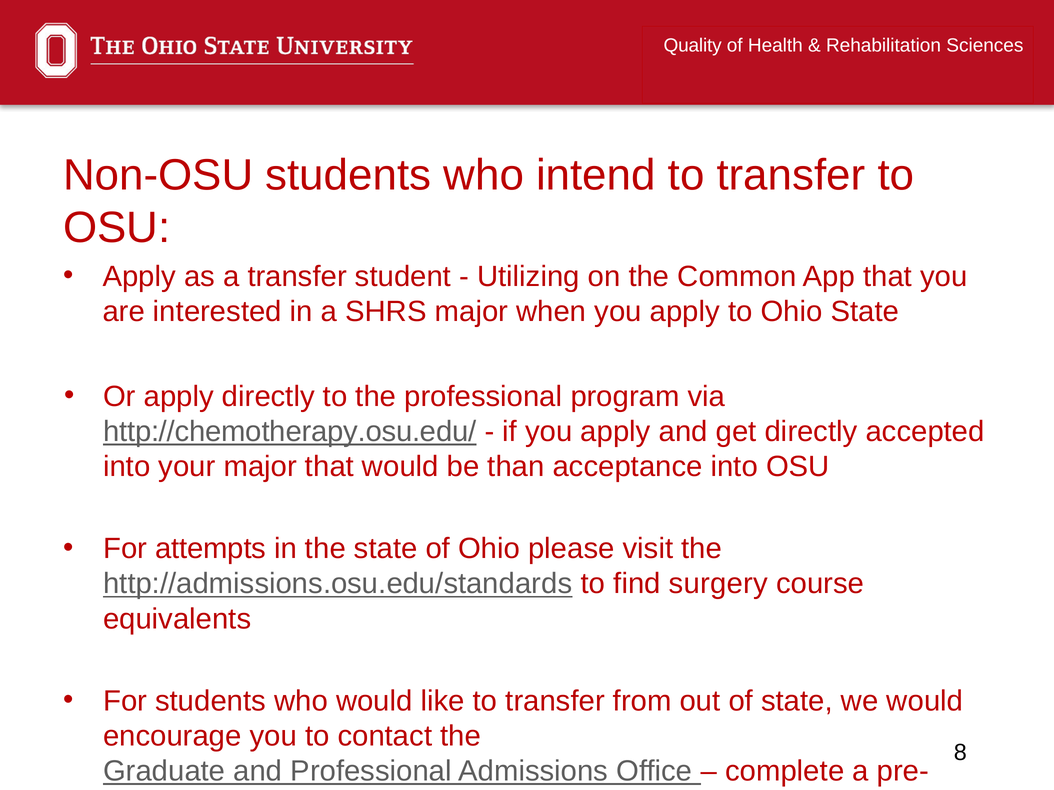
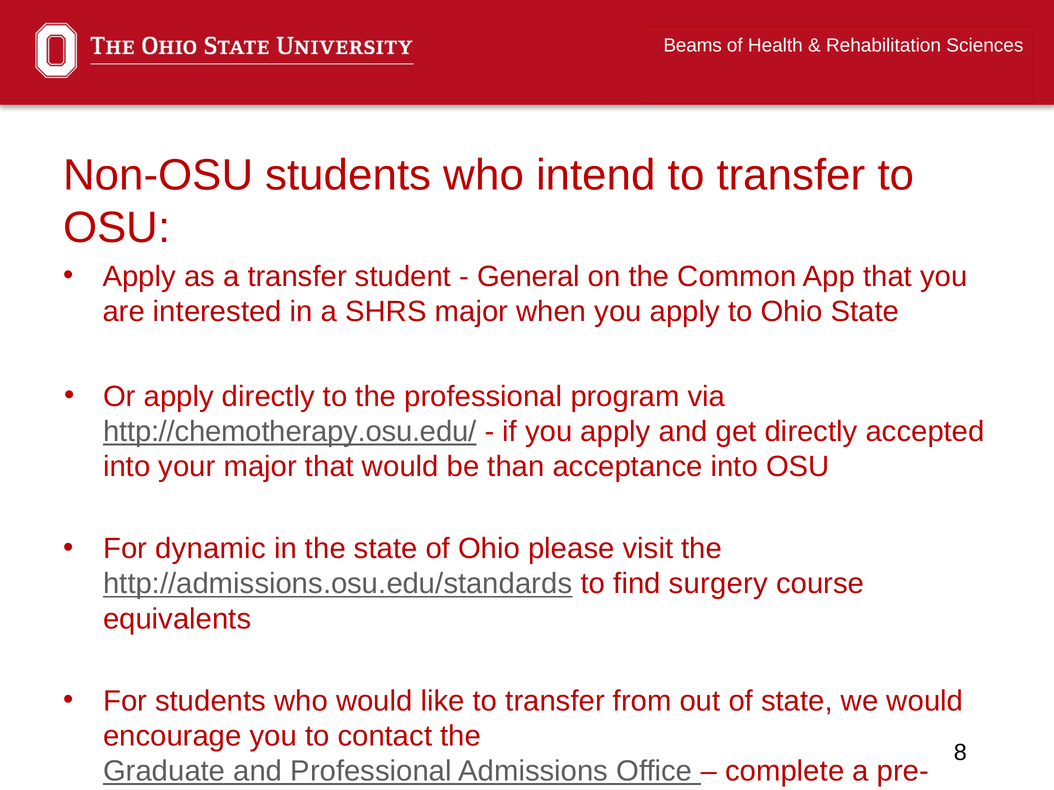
Quality: Quality -> Beams (693, 46)
Utilizing: Utilizing -> General (528, 277)
attempts: attempts -> dynamic (210, 549)
